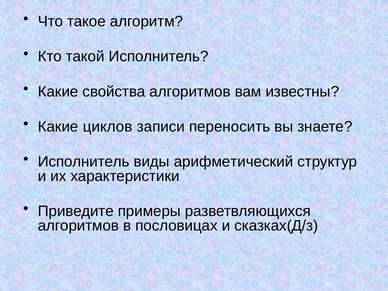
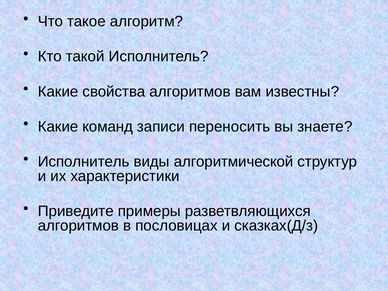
циклов: циклов -> команд (108, 127)
арифметический: арифметический -> алгоритмической (234, 162)
